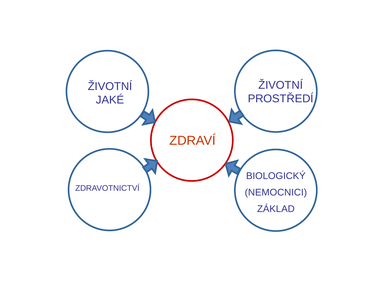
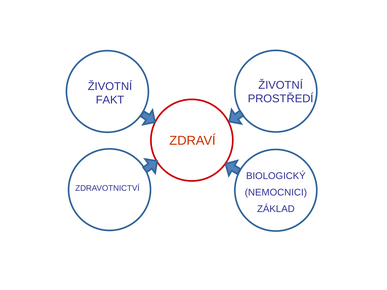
JAKÉ: JAKÉ -> FAKT (110, 100)
